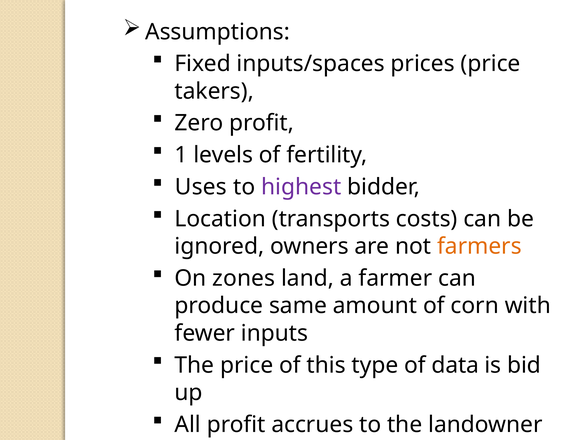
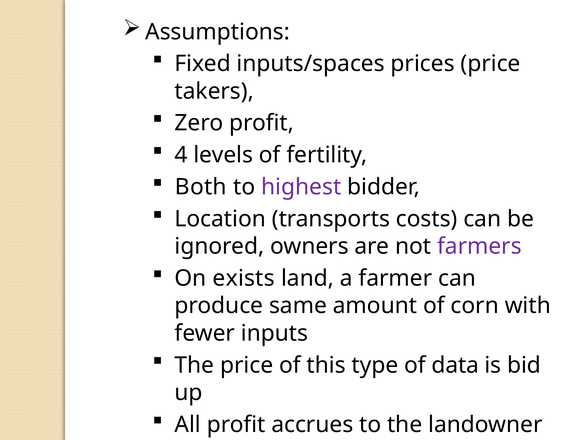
1: 1 -> 4 (181, 155)
Uses: Uses -> Both (201, 187)
farmers colour: orange -> purple (479, 247)
zones: zones -> exists (244, 279)
